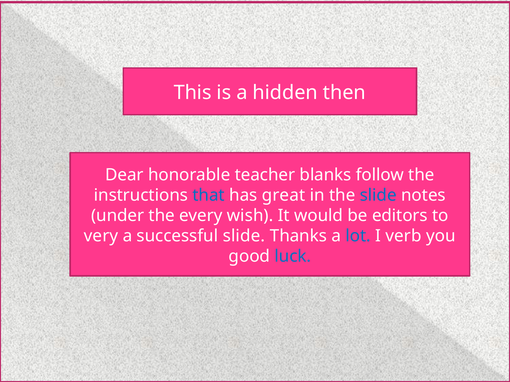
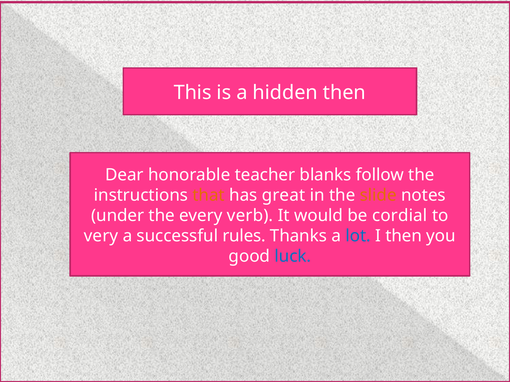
that colour: blue -> orange (209, 195)
slide colour: blue -> orange (378, 195)
wish: wish -> verb (250, 216)
editors: editors -> cordial (400, 216)
successful slide: slide -> rules (244, 236)
I verb: verb -> then (404, 236)
